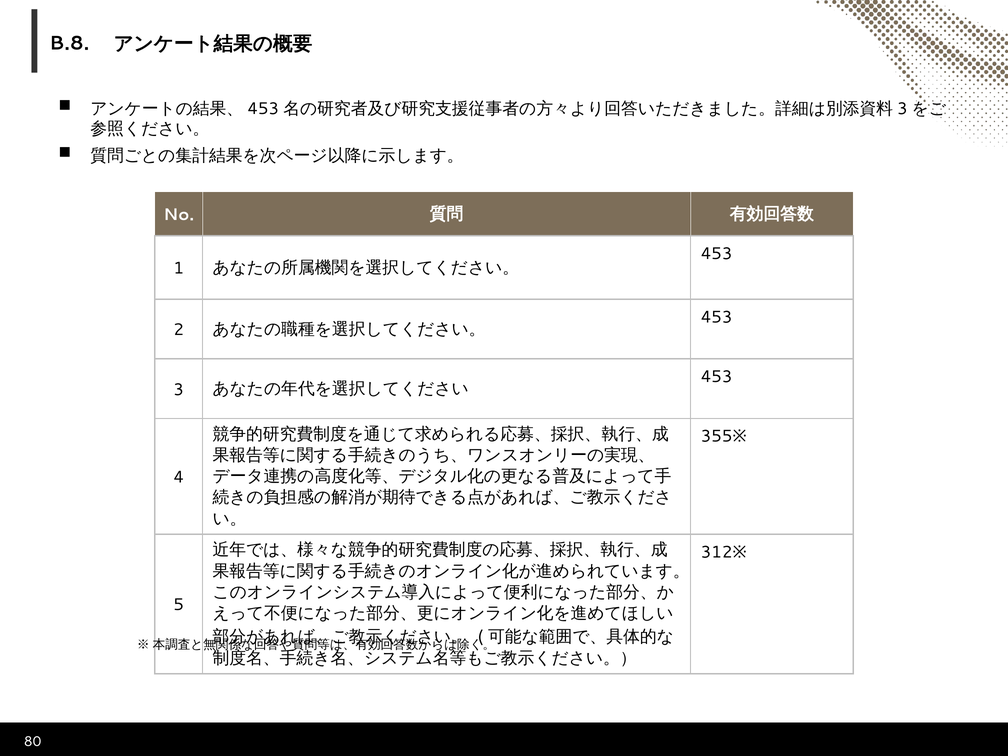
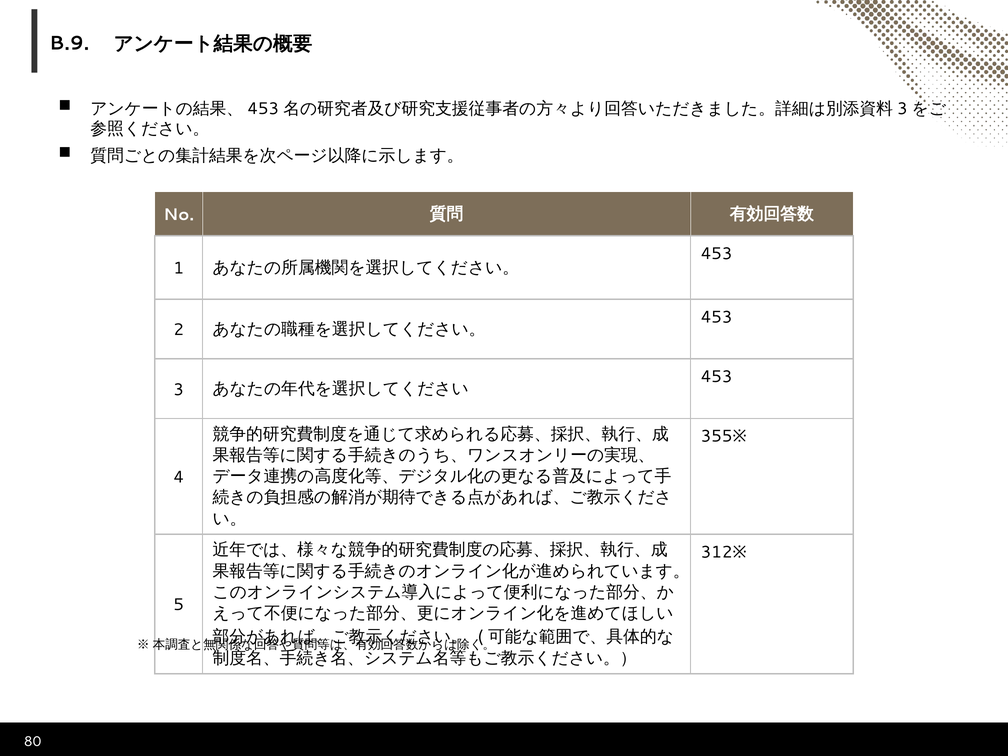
B.8: B.8 -> B.9 (69, 43)
